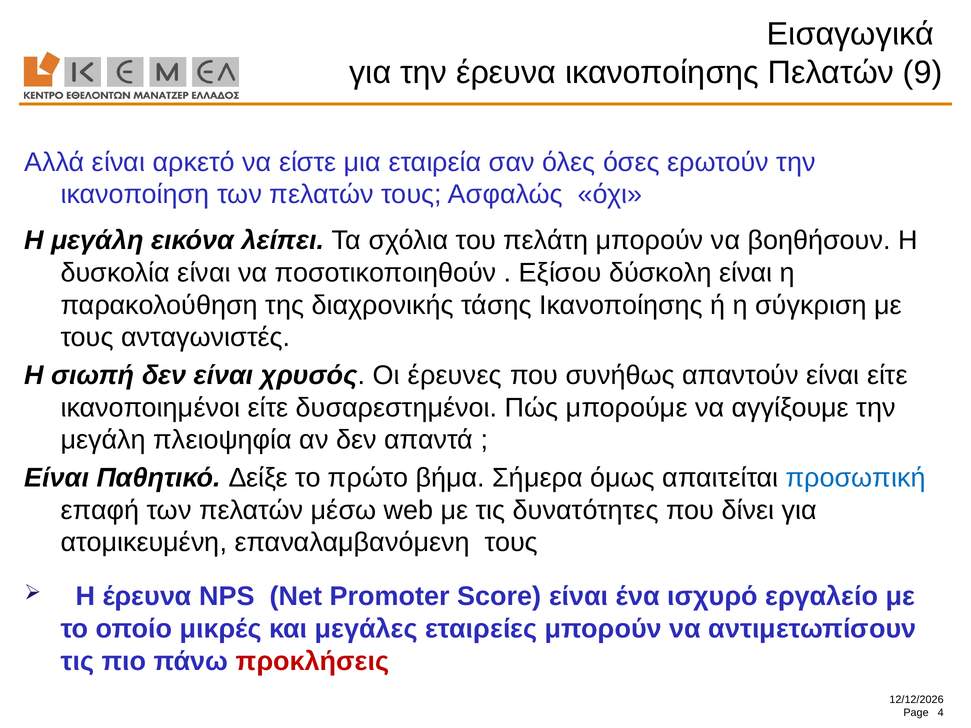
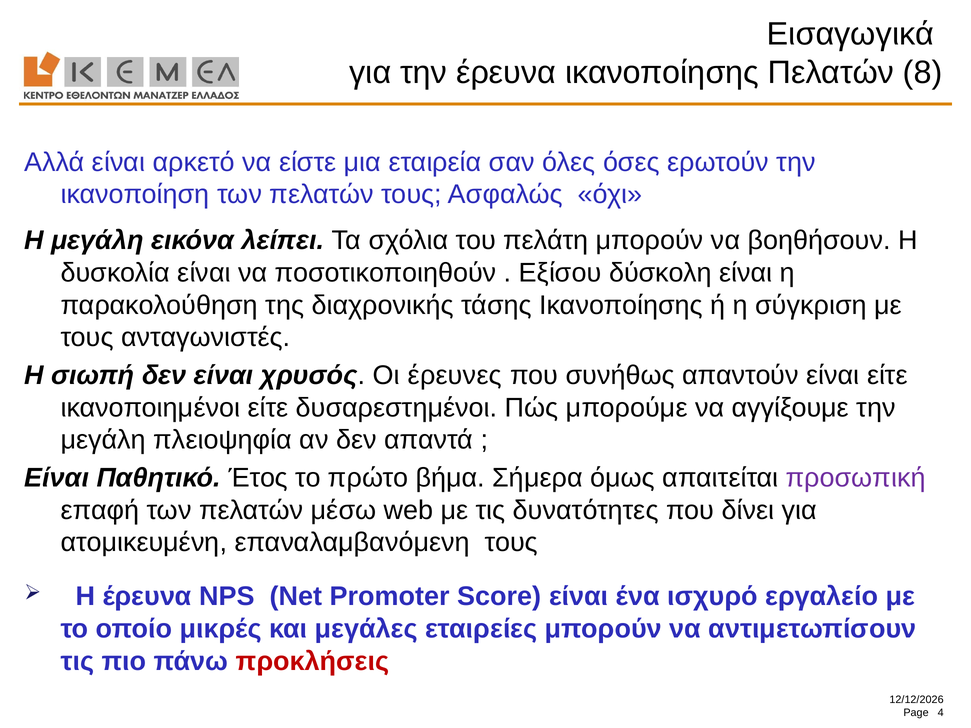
9: 9 -> 8 (923, 73)
Δείξε: Δείξε -> Έτος (258, 478)
προσωπική colour: blue -> purple (856, 478)
